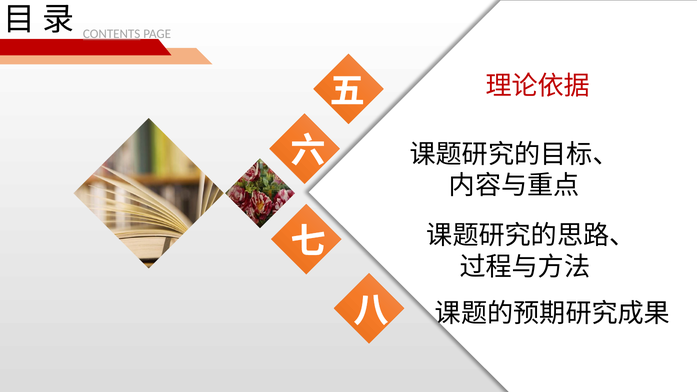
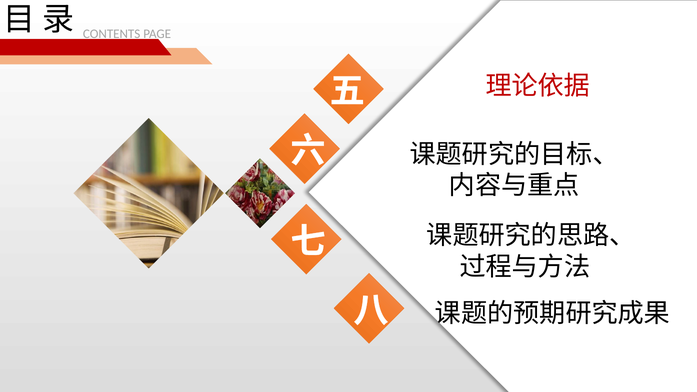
CONTENTS underline: present -> none (112, 34)
